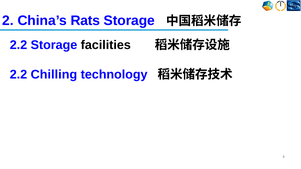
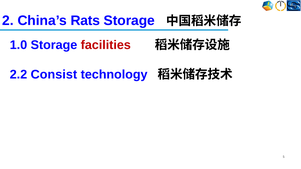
2.2: 2.2 -> 1.0 (18, 45)
facilities colour: black -> red (106, 45)
Chilling: Chilling -> Consist (54, 75)
